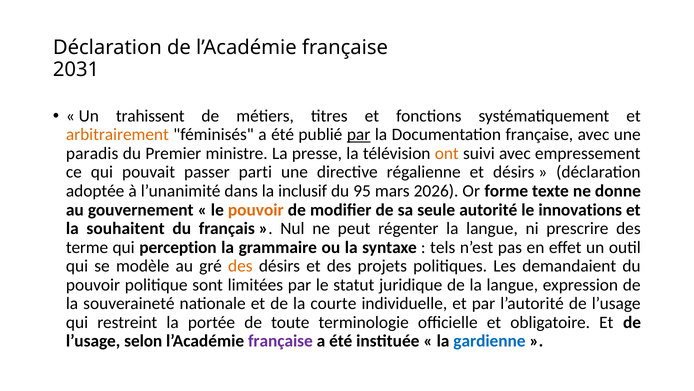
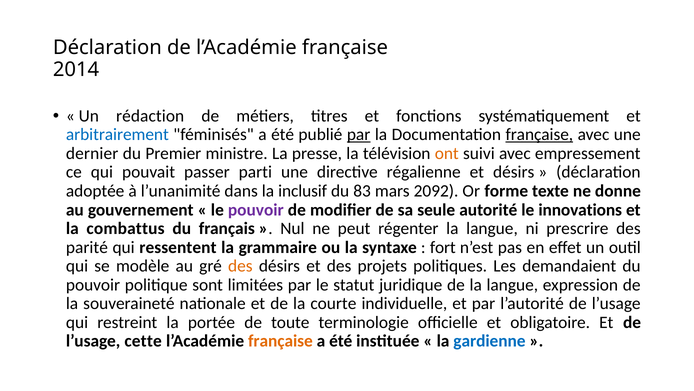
2031: 2031 -> 2014 (76, 69)
trahissent: trahissent -> rédaction (150, 116)
arbitrairement colour: orange -> blue (117, 135)
française underline: none -> present (539, 135)
paradis: paradis -> dernier (92, 153)
95: 95 -> 83 (362, 191)
2026: 2026 -> 2092 (436, 191)
pouvoir colour: orange -> purple (256, 209)
souhaitent: souhaitent -> combattus (126, 228)
terme: terme -> parité (87, 247)
perception: perception -> ressentent (178, 247)
tels: tels -> fort (443, 247)
selon: selon -> cette (143, 341)
française colour: purple -> orange (280, 341)
